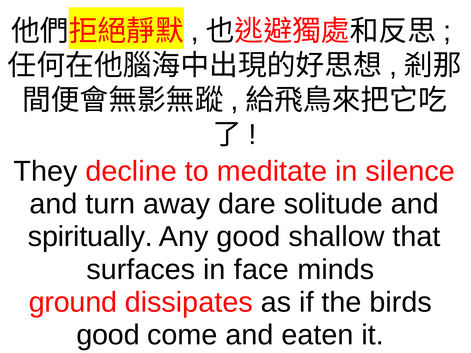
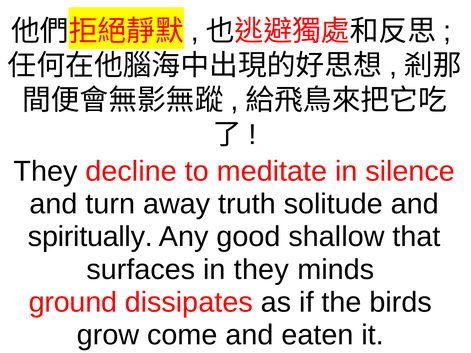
dare: dare -> truth (247, 204)
in face: face -> they (261, 270)
good: good -> grow (108, 335)
